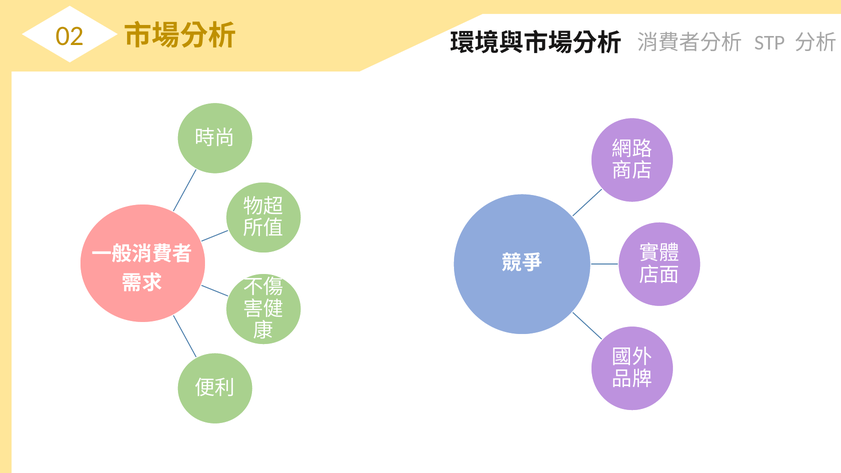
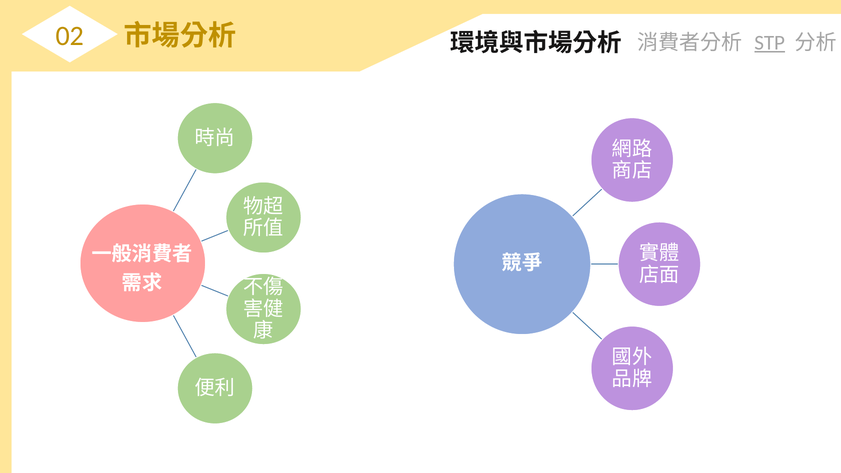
STP underline: none -> present (770, 43)
